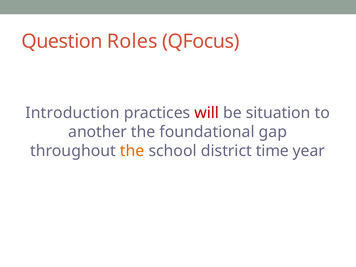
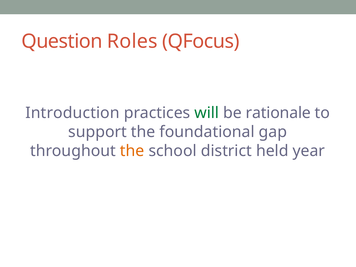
will colour: red -> green (207, 113)
situation: situation -> rationale (278, 113)
another: another -> support (98, 132)
time: time -> held (272, 151)
